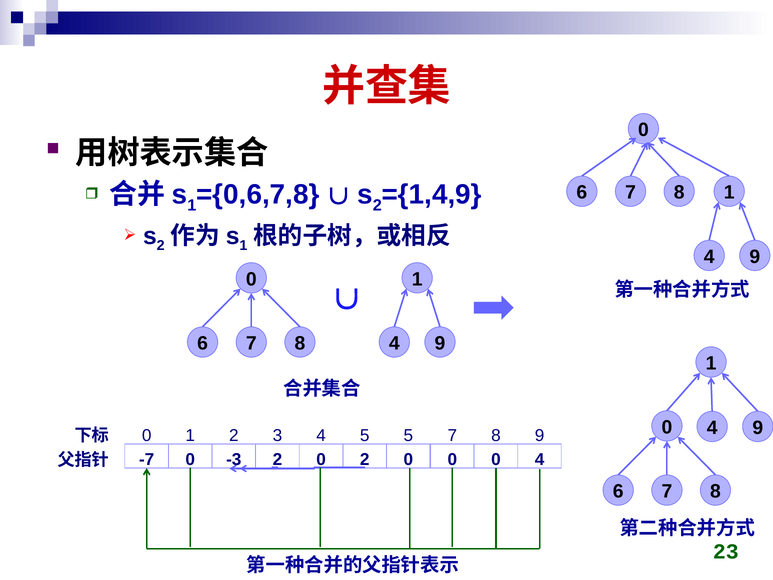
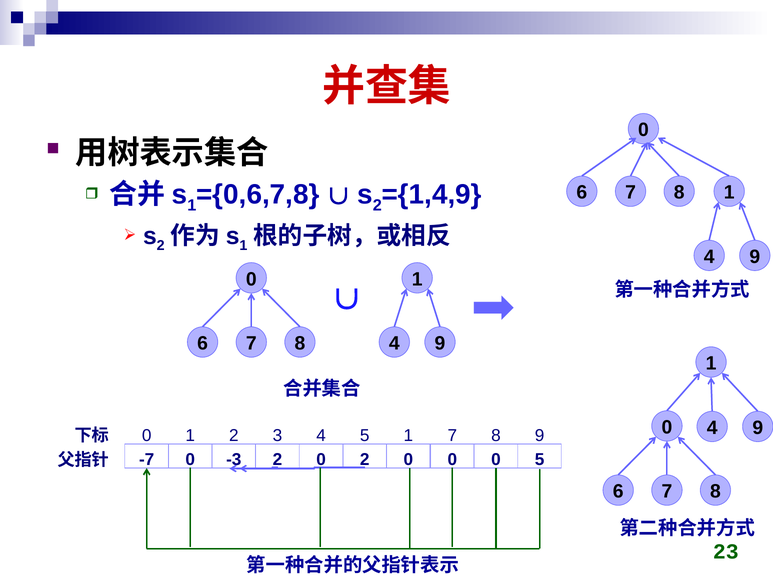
5 5: 5 -> 1 (408, 435)
0 4: 4 -> 5 (540, 459)
